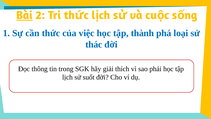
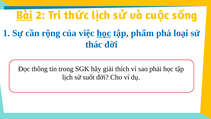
thức: thức -> rộng (51, 33)
học underline: none -> present (104, 33)
thành: thành -> phẩm (142, 33)
